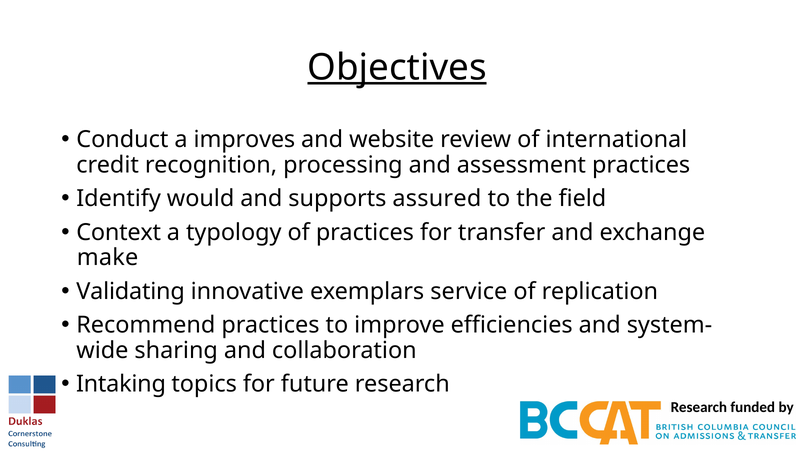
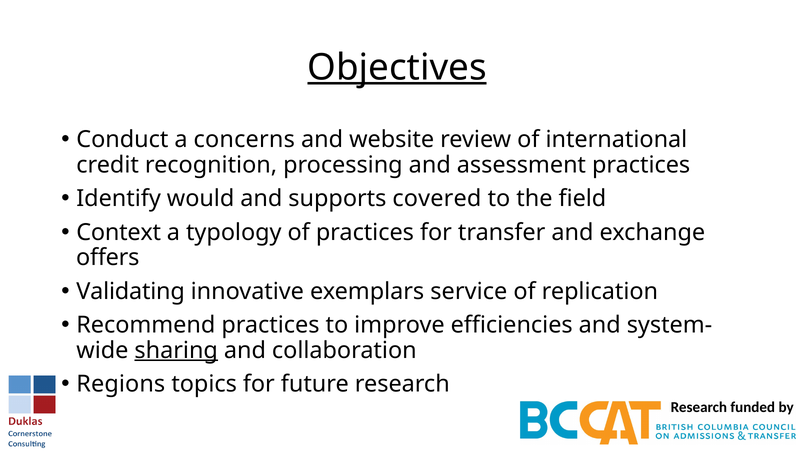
improves: improves -> concerns (244, 140)
assured: assured -> covered (437, 199)
make: make -> offers (108, 258)
sharing underline: none -> present (176, 350)
Intaking: Intaking -> Regions (121, 384)
